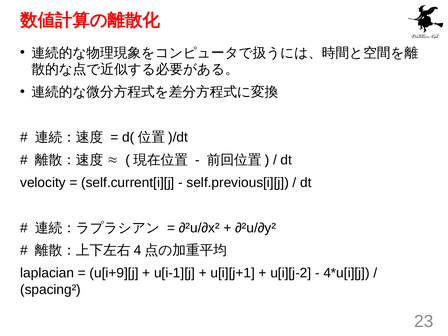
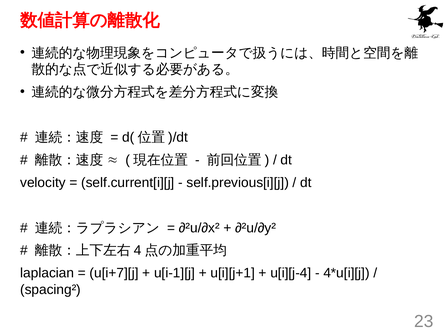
u[i+9][j: u[i+9][j -> u[i+7][j (114, 273)
u[i][j-2: u[i][j-2 -> u[i][j-4 (291, 273)
